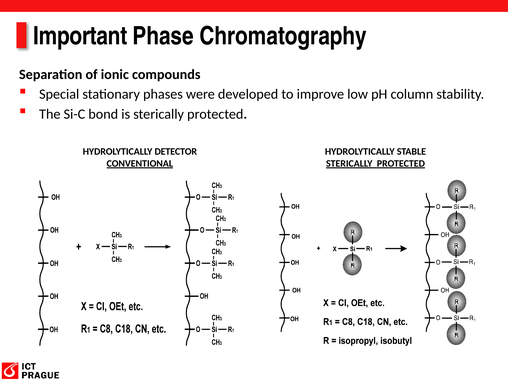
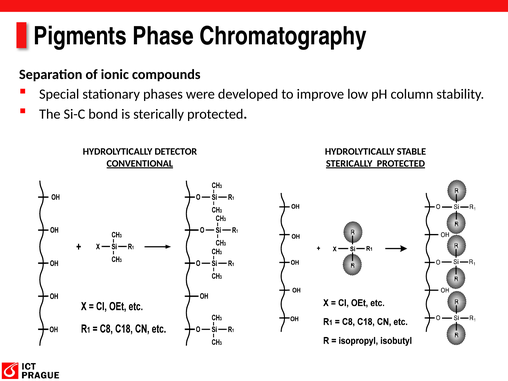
Important: Important -> Pigments (80, 36)
